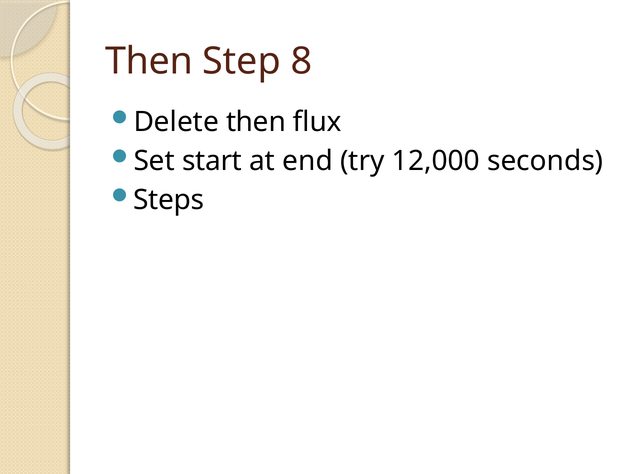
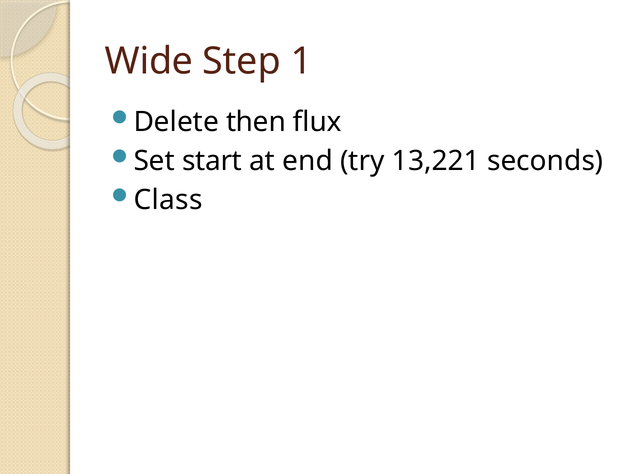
Then: Then -> Wide (149, 61)
8: 8 -> 1 (301, 61)
12,000: 12,000 -> 13,221 (436, 161)
Steps: Steps -> Class (168, 200)
